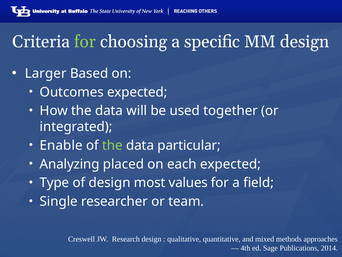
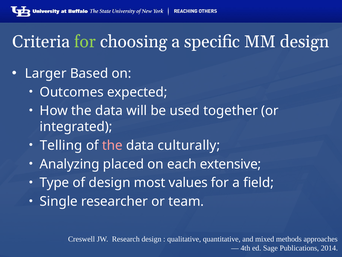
Enable: Enable -> Telling (61, 145)
the colour: light green -> pink (112, 145)
particular: particular -> culturally (189, 145)
each expected: expected -> extensive (231, 164)
